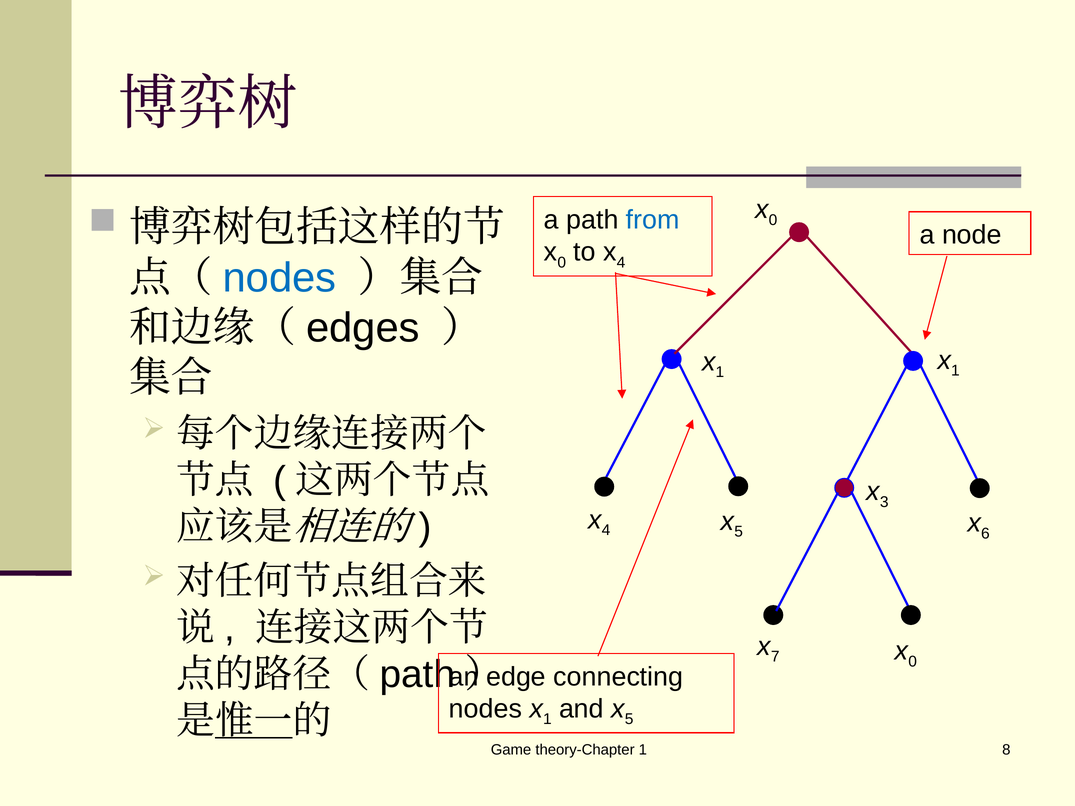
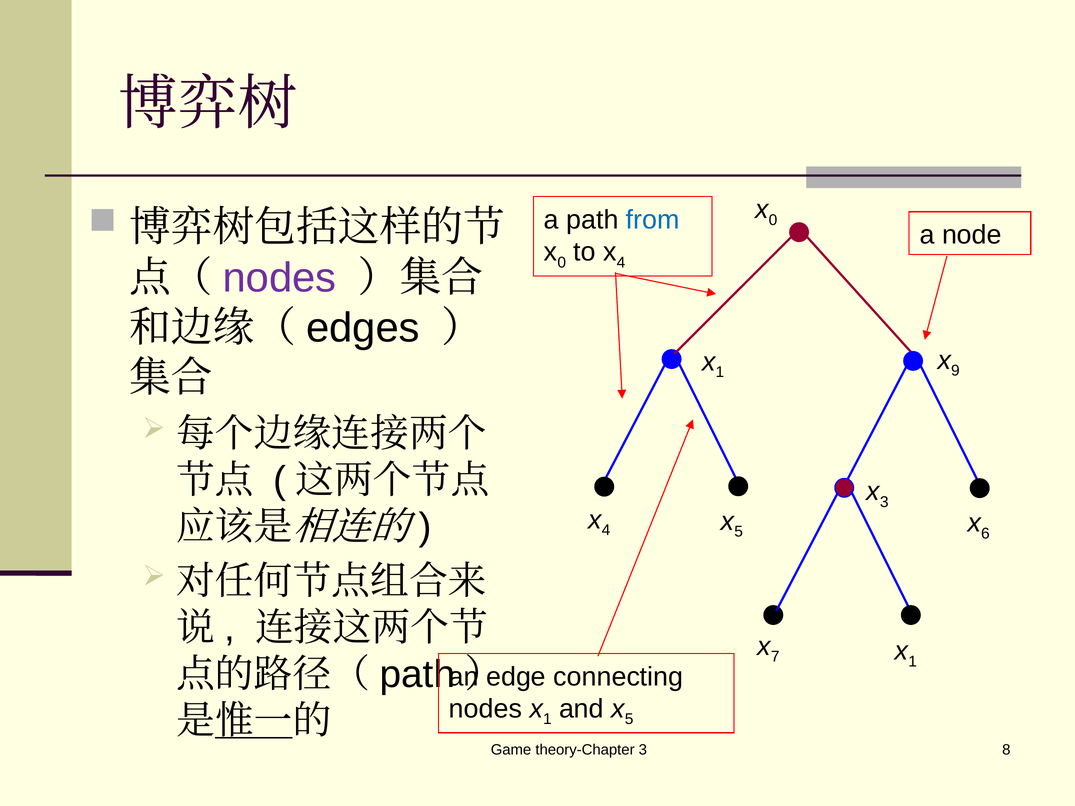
nodes colour: blue -> purple (279, 278)
1: 1 -> 9 (955, 371)
0: 0 -> 1 (913, 662)
theory-Chapter 1: 1 -> 3 (643, 750)
